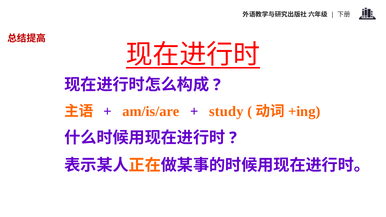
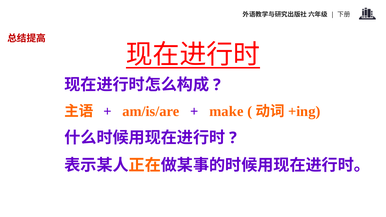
study: study -> make (226, 111)
